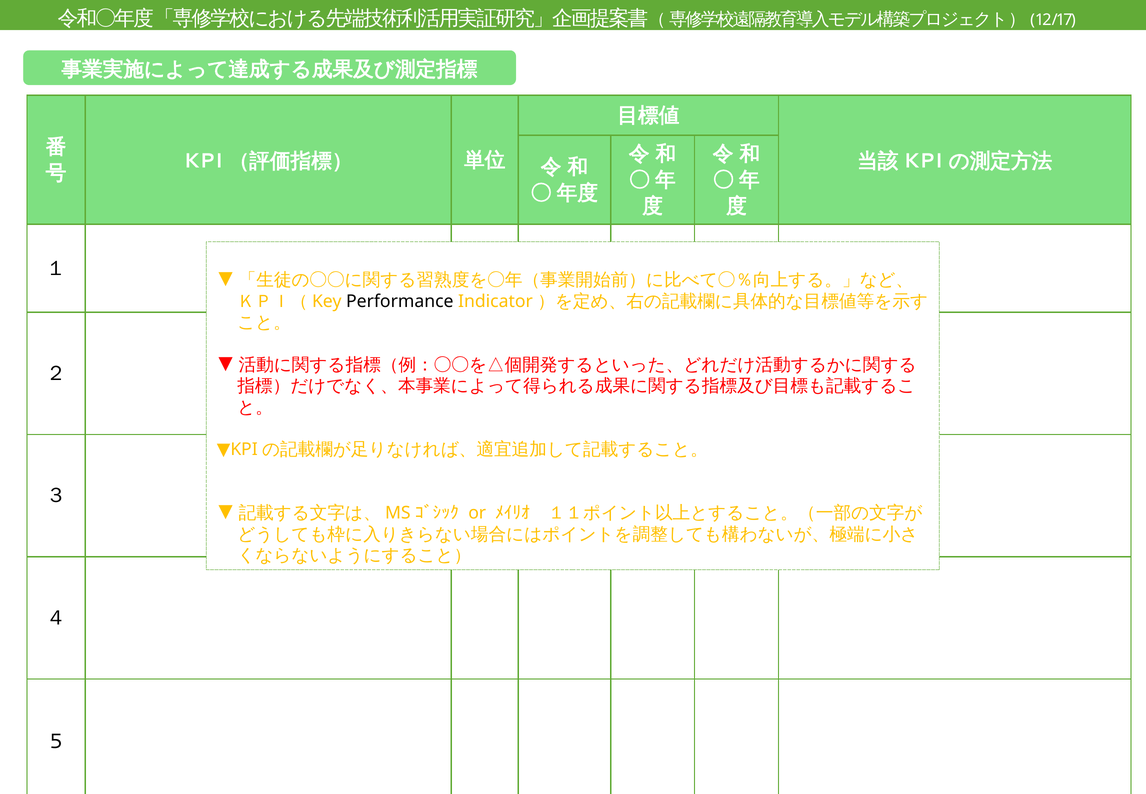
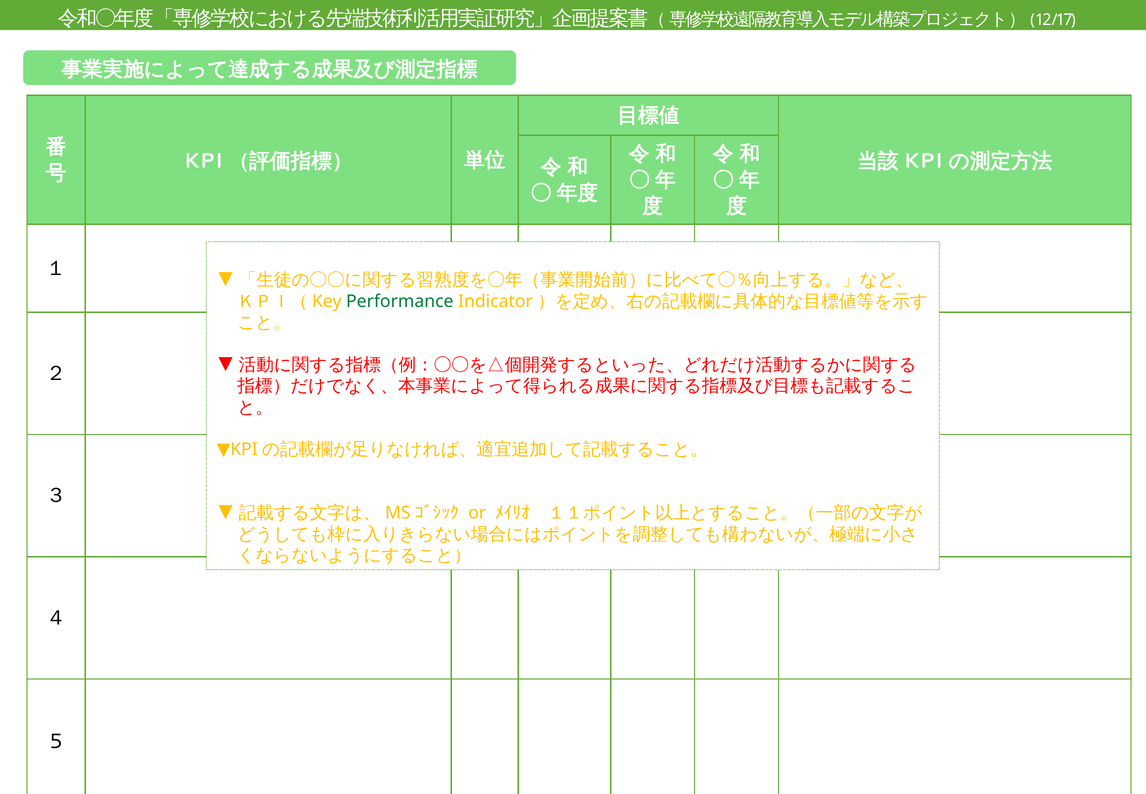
Performance colour: black -> green (400, 301)
